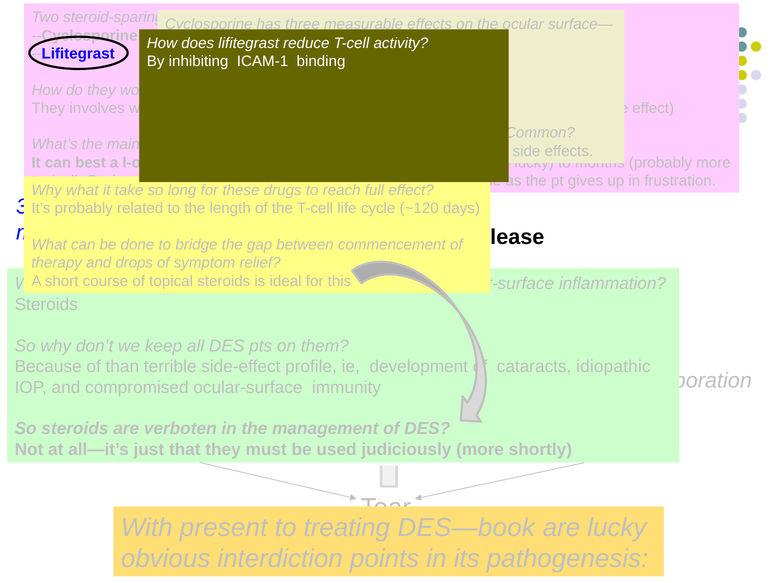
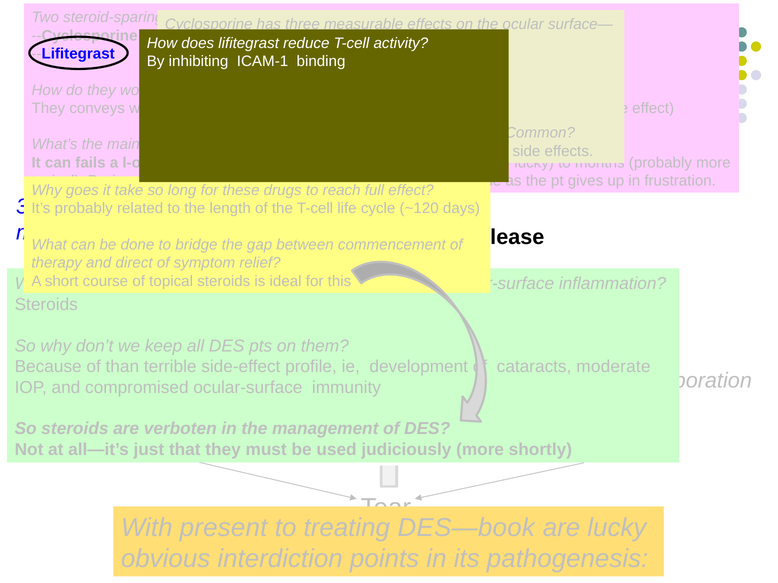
involves: involves -> conveys (97, 108)
best: best -> fails (90, 163)
what: what -> goes (82, 191)
drops: drops -> direct (134, 263)
idiopathic: idiopathic -> moderate (613, 367)
